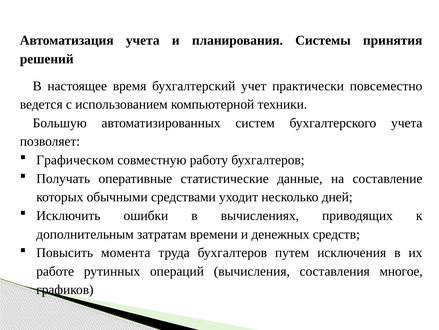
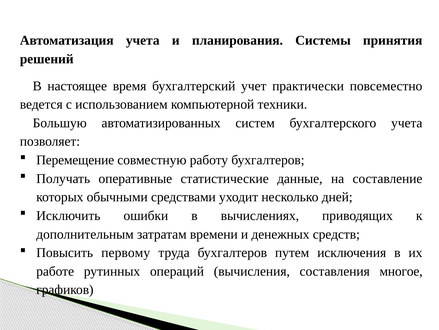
Графическом: Графическом -> Перемещение (75, 160)
момента: момента -> первому (126, 252)
